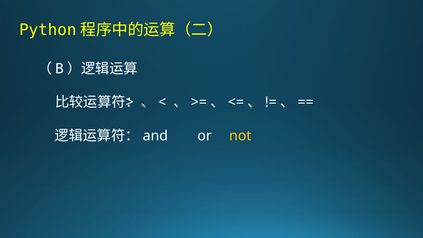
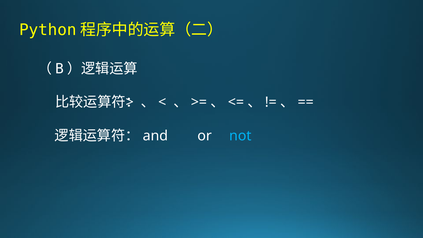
not colour: yellow -> light blue (240, 136)
